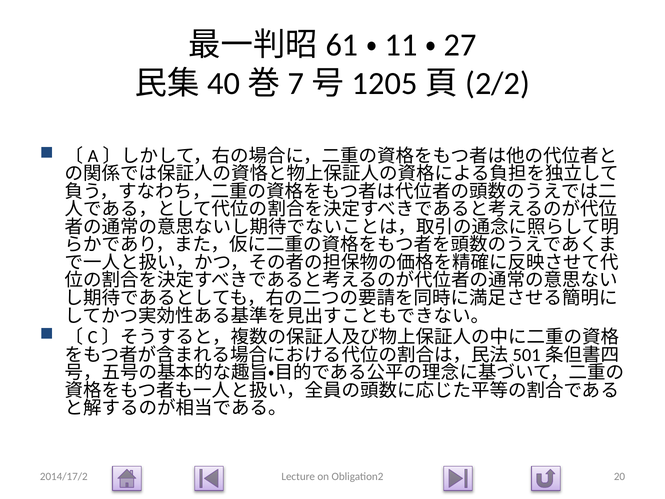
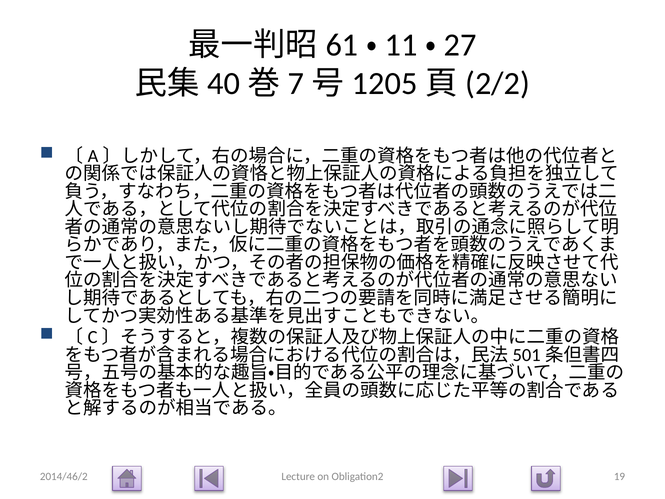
2014/17/2: 2014/17/2 -> 2014/46/2 (64, 476)
20: 20 -> 19 (619, 476)
